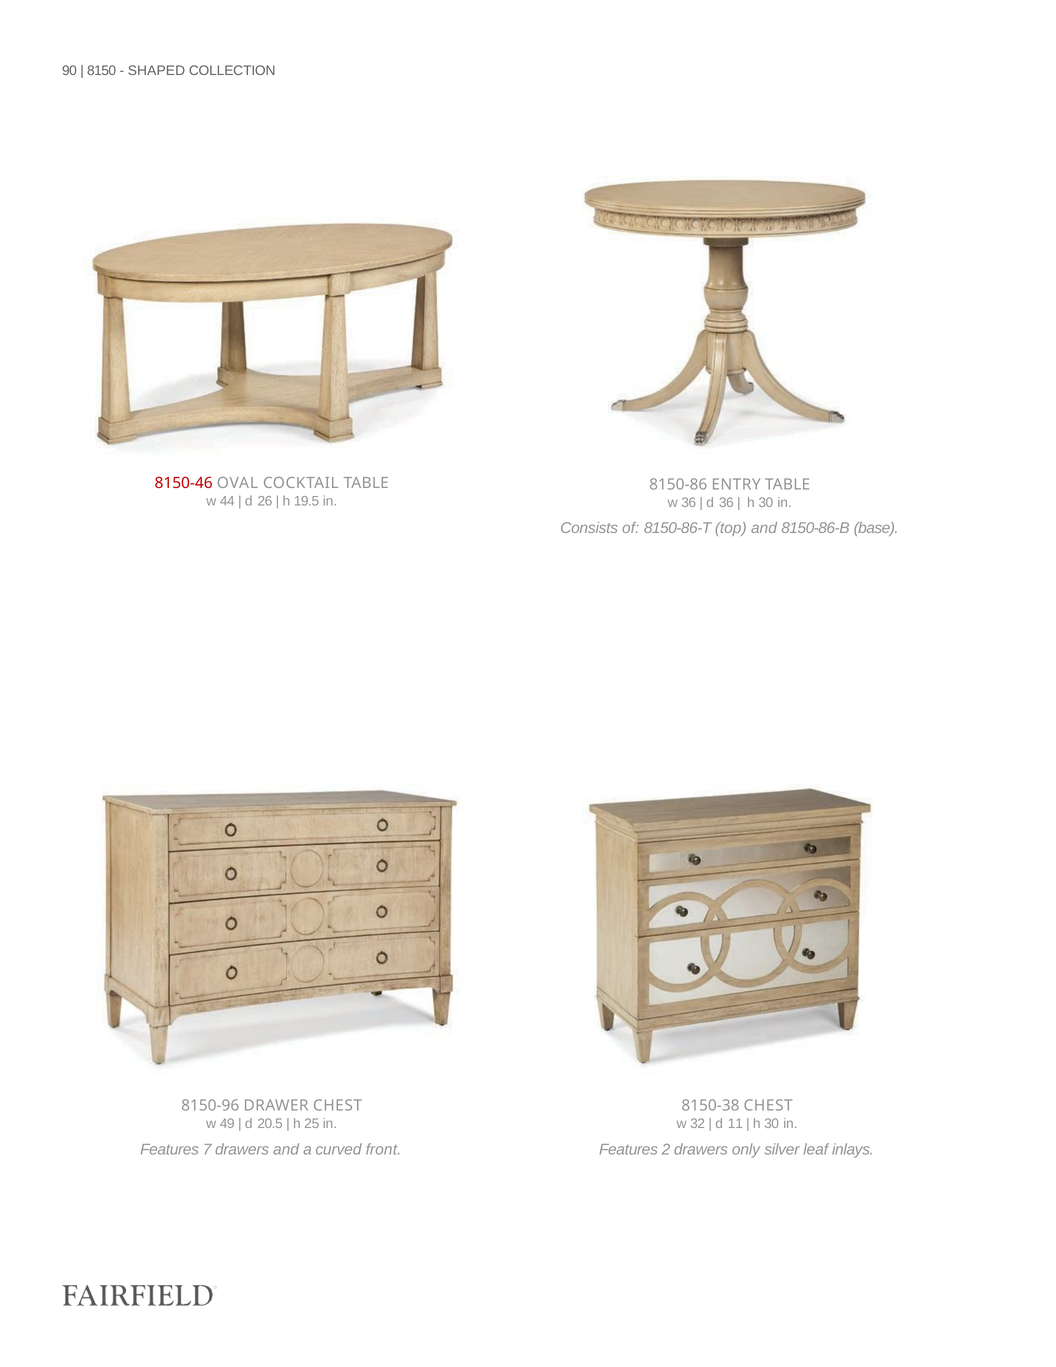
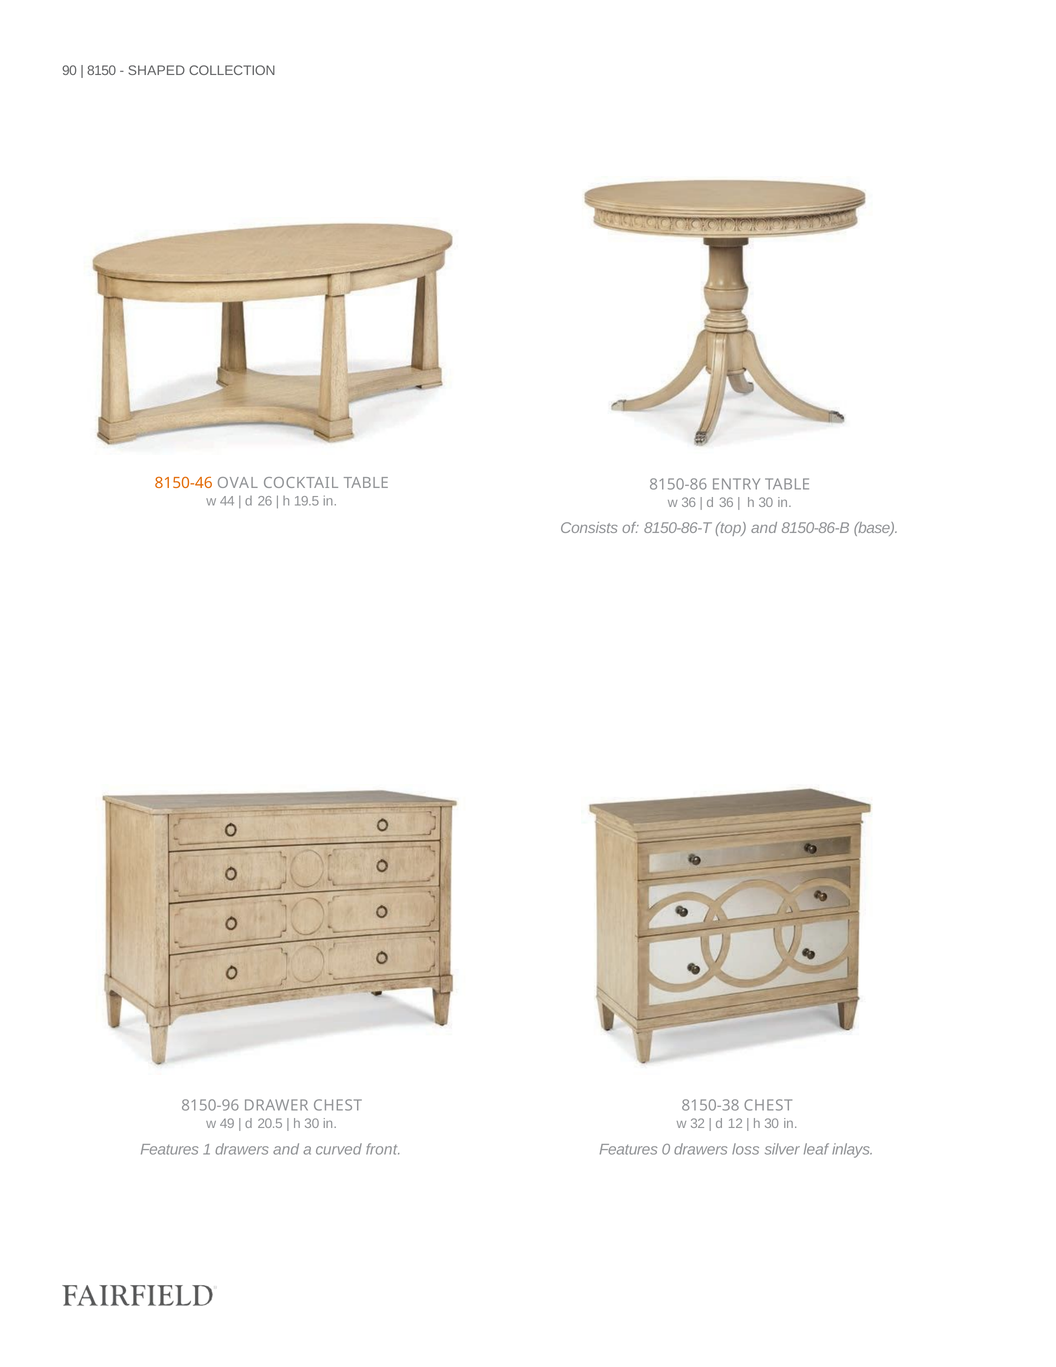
8150-46 colour: red -> orange (184, 483)
25: 25 -> 30 (312, 1123)
11: 11 -> 12 (735, 1123)
7: 7 -> 1 (207, 1149)
2: 2 -> 0 (666, 1149)
only: only -> loss (746, 1149)
